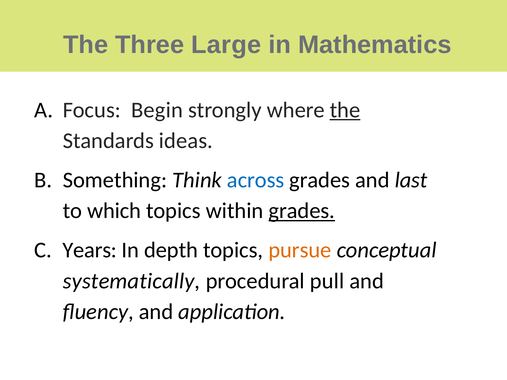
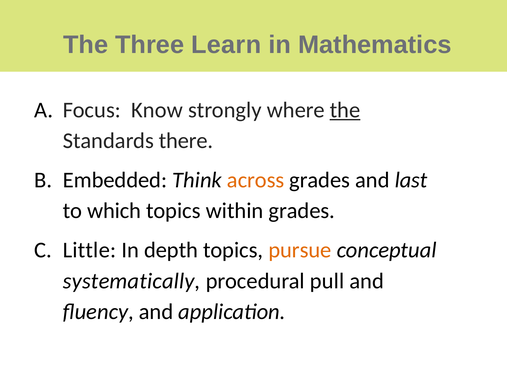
Large: Large -> Learn (226, 45)
Begin: Begin -> Know (157, 110)
ideas: ideas -> there (186, 141)
Something: Something -> Embedded (115, 180)
across colour: blue -> orange (256, 180)
grades underline: present -> none (302, 211)
Years: Years -> Little (89, 250)
